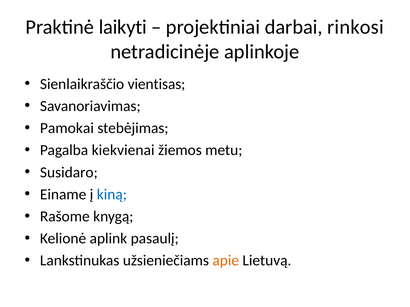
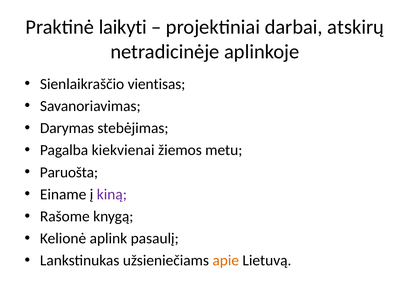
rinkosi: rinkosi -> atskirų (356, 27)
Pamokai: Pamokai -> Darymas (67, 128)
Susidaro: Susidaro -> Paruošta (69, 173)
kiną colour: blue -> purple (112, 195)
